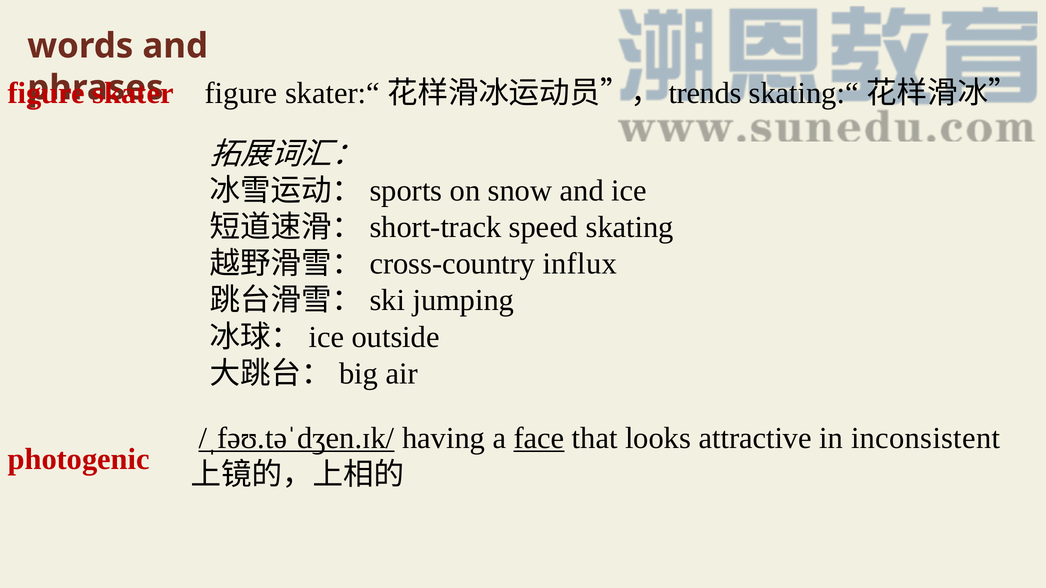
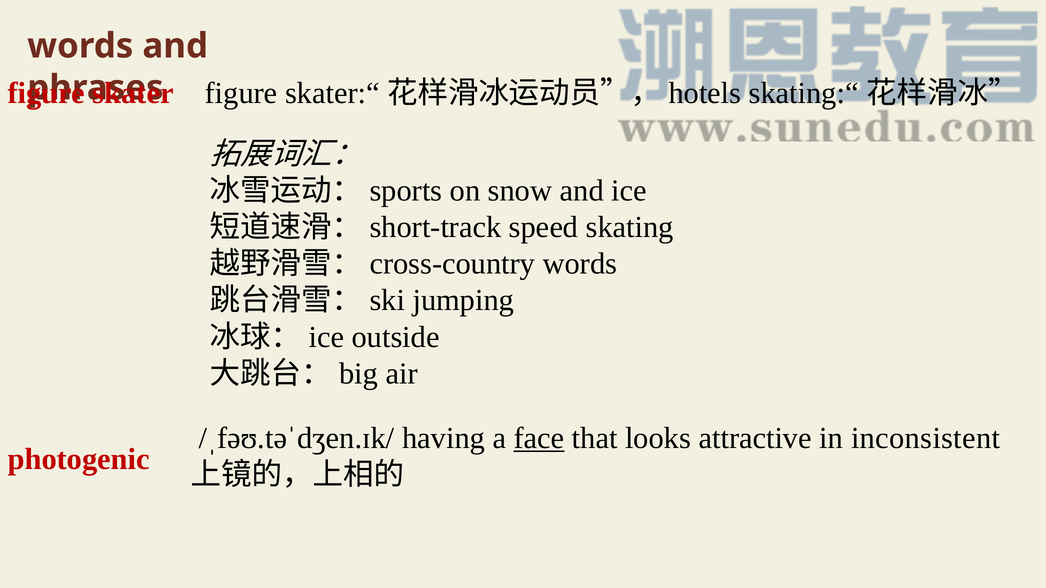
trends: trends -> hotels (705, 93)
influx: influx -> words (580, 264)
/ˌfəʊ.təˈdʒen.ɪk/ underline: present -> none (296, 438)
